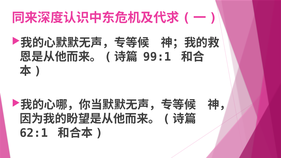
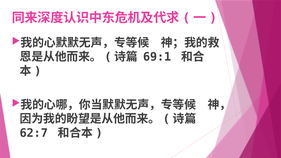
99:1: 99:1 -> 69:1 (157, 57)
62:1: 62:1 -> 62:7 (34, 133)
